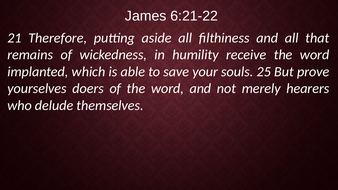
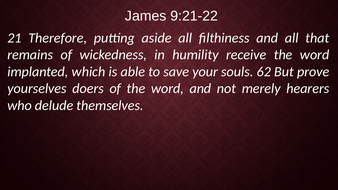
6:21-22: 6:21-22 -> 9:21-22 (194, 16)
25: 25 -> 62 (264, 72)
